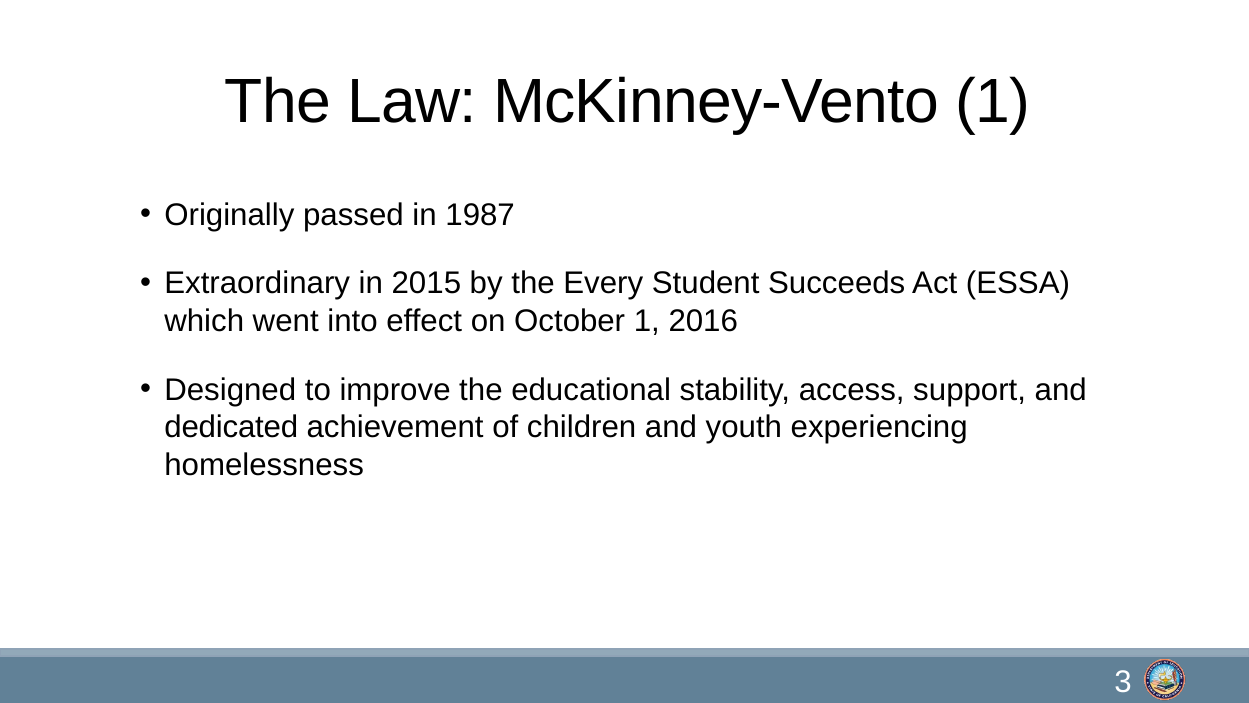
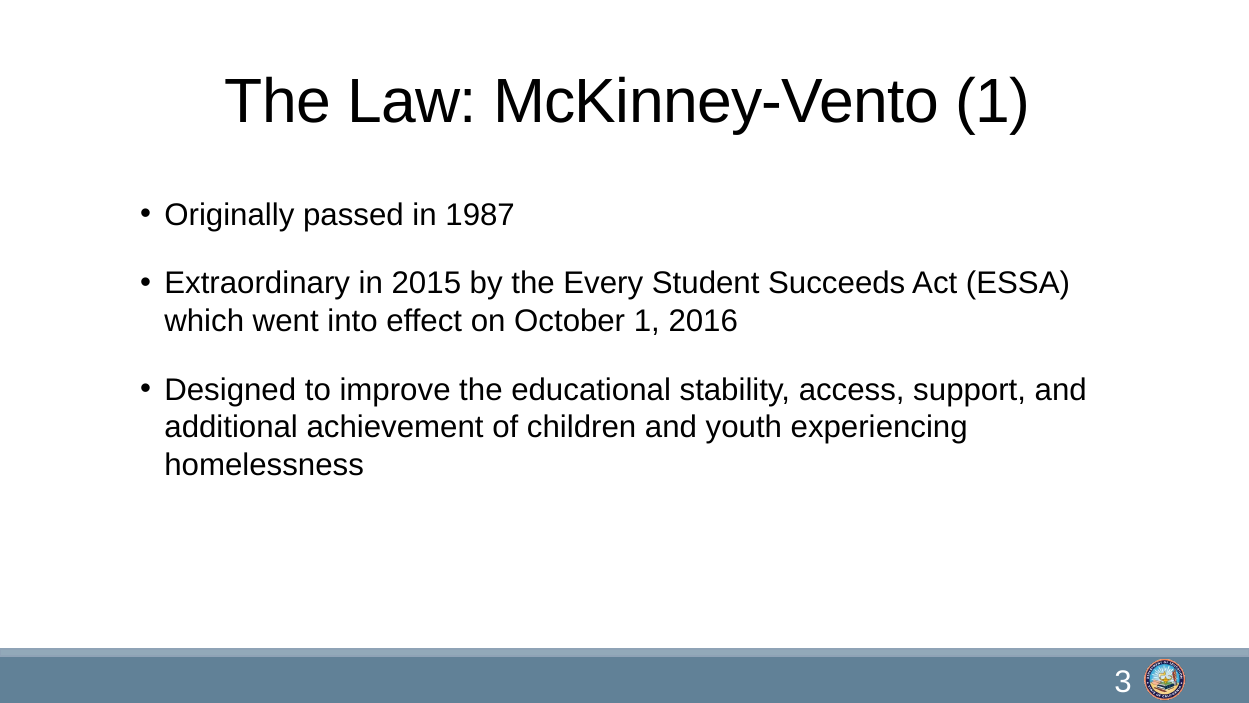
dedicated: dedicated -> additional (231, 427)
